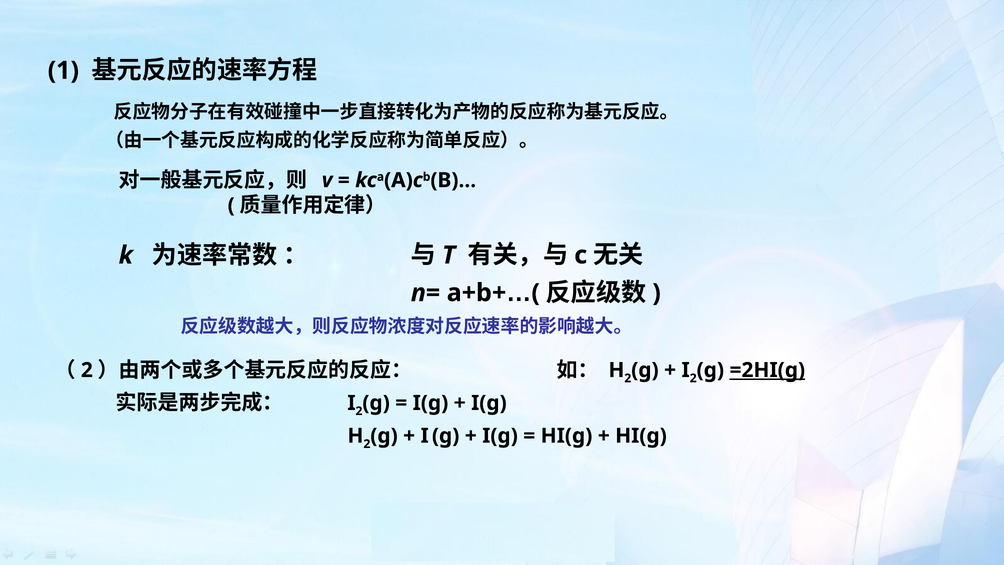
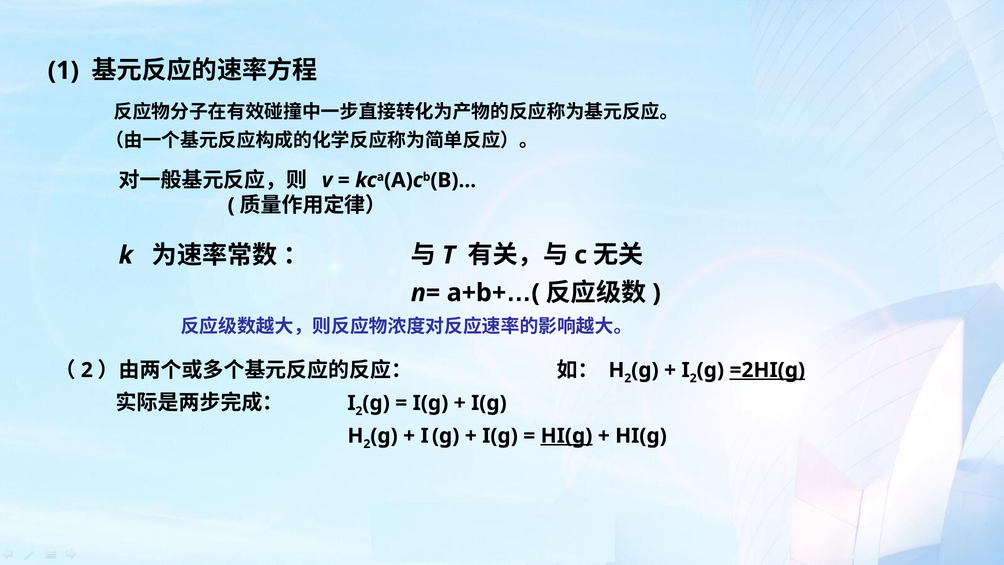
HI(g underline: none -> present (566, 436)
